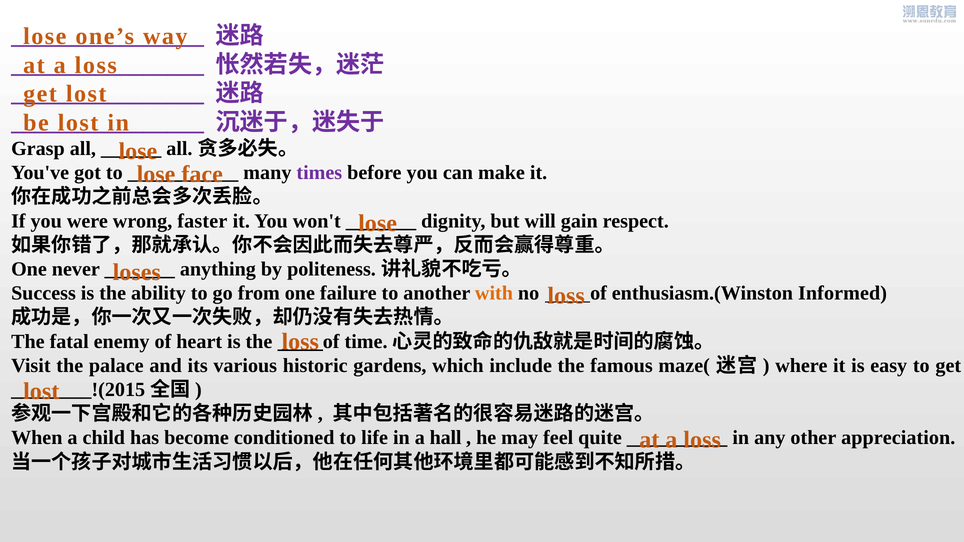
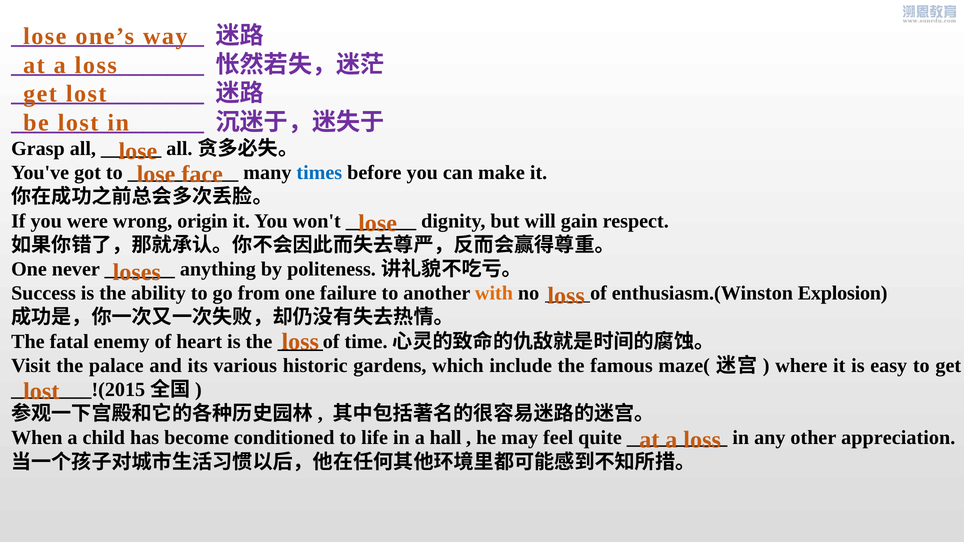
times colour: purple -> blue (319, 173)
faster: faster -> origin (203, 221)
Informed: Informed -> Explosion (843, 293)
